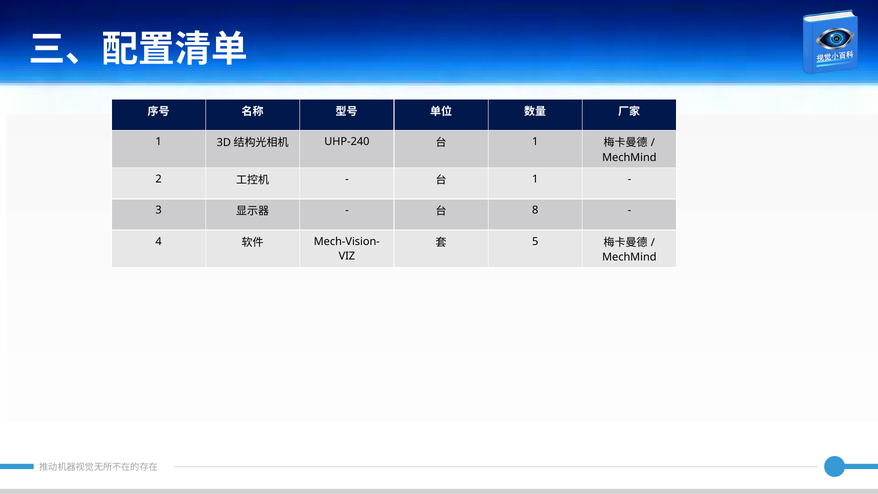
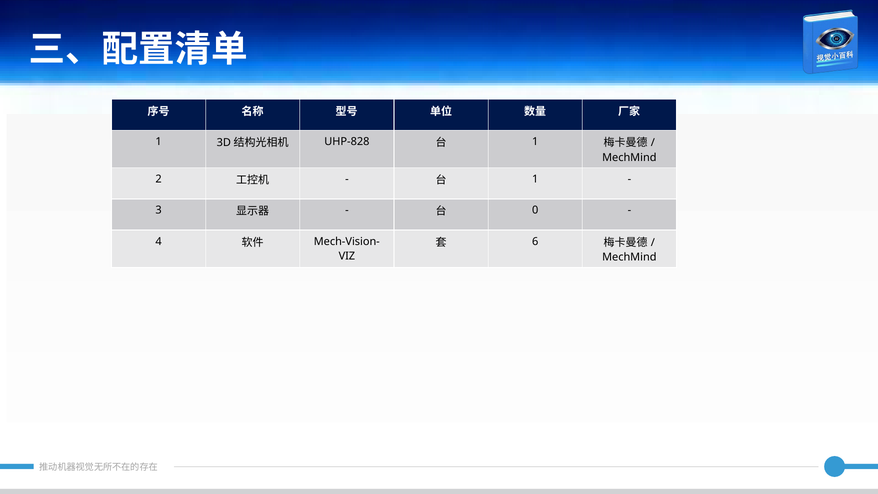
UHP-240: UHP-240 -> UHP-828 (347, 142)
8: 8 -> 0 (535, 210)
5: 5 -> 6 (535, 241)
